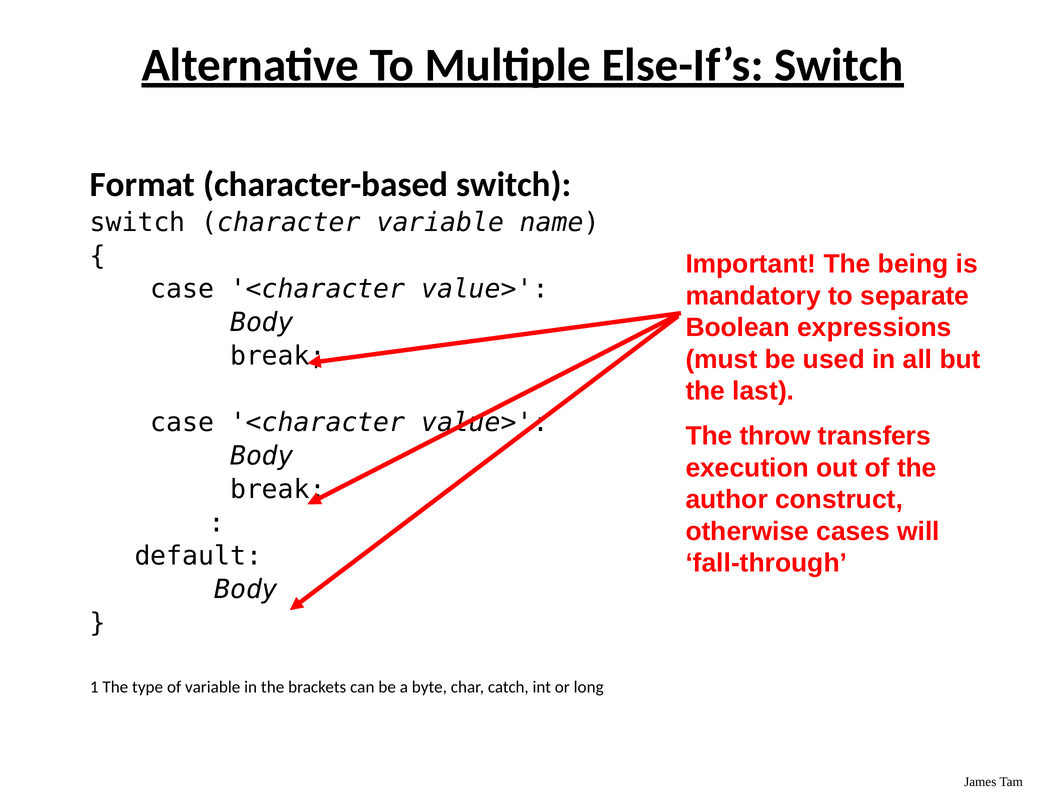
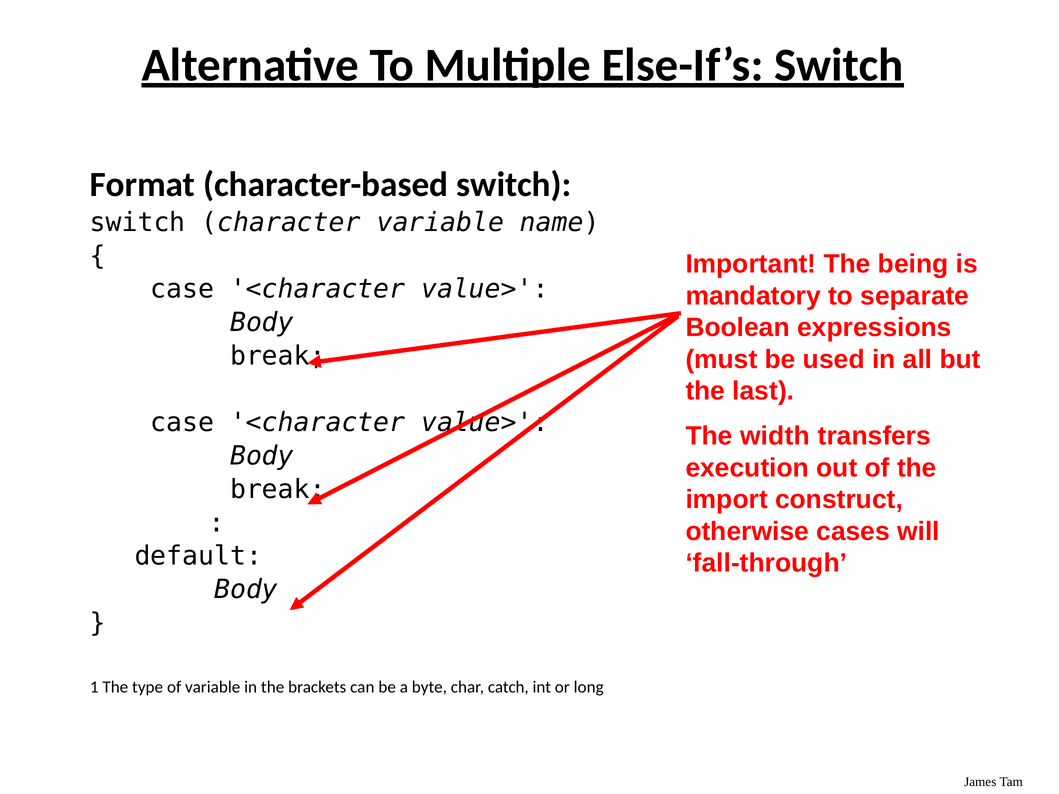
throw: throw -> width (775, 436)
author: author -> import (727, 500)
